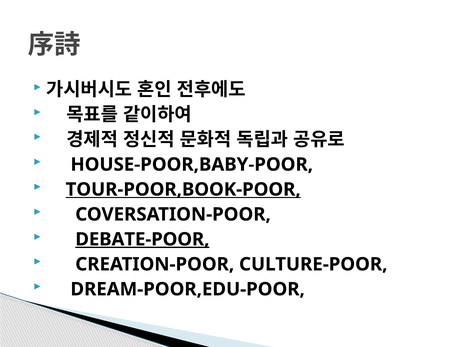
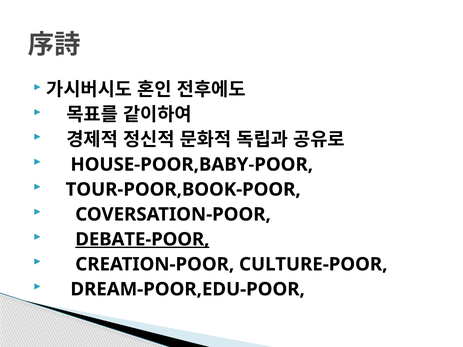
TOUR-POOR,BOOK-POOR underline: present -> none (183, 190)
